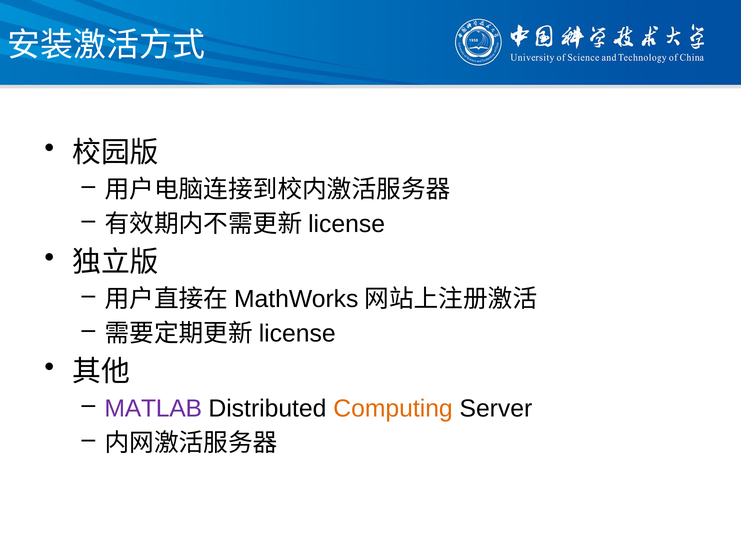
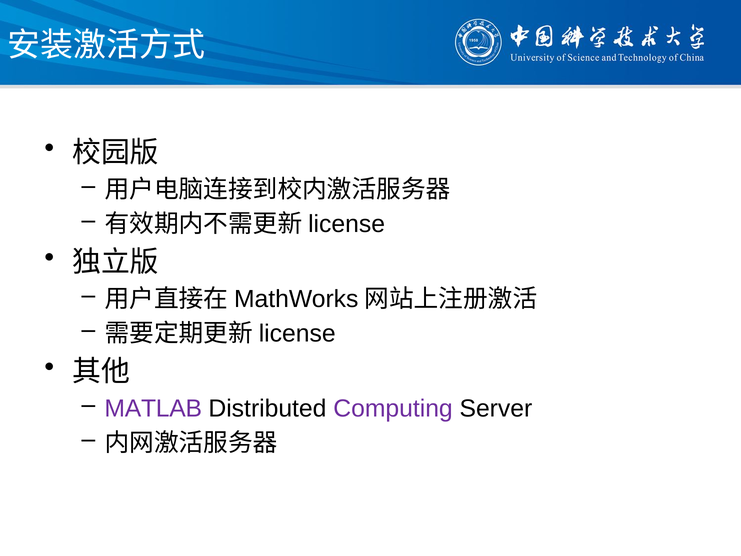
Computing colour: orange -> purple (393, 408)
